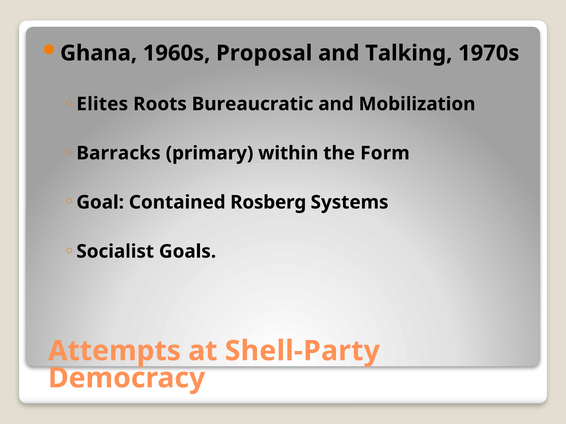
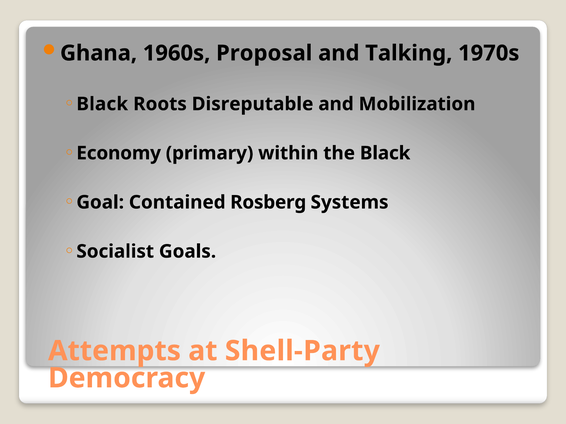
Elites: Elites -> Black (102, 104)
Bureaucratic: Bureaucratic -> Disreputable (253, 104)
Barracks: Barracks -> Economy (119, 153)
the Form: Form -> Black (385, 153)
